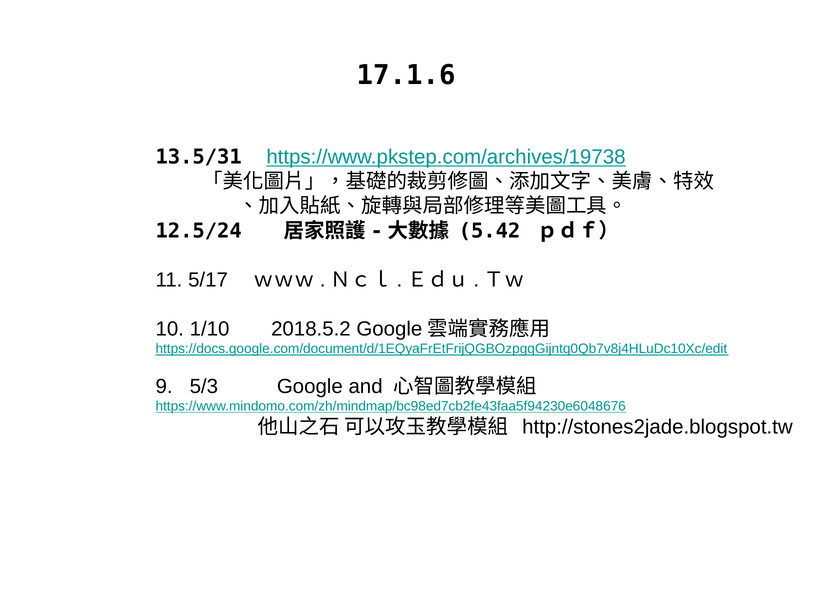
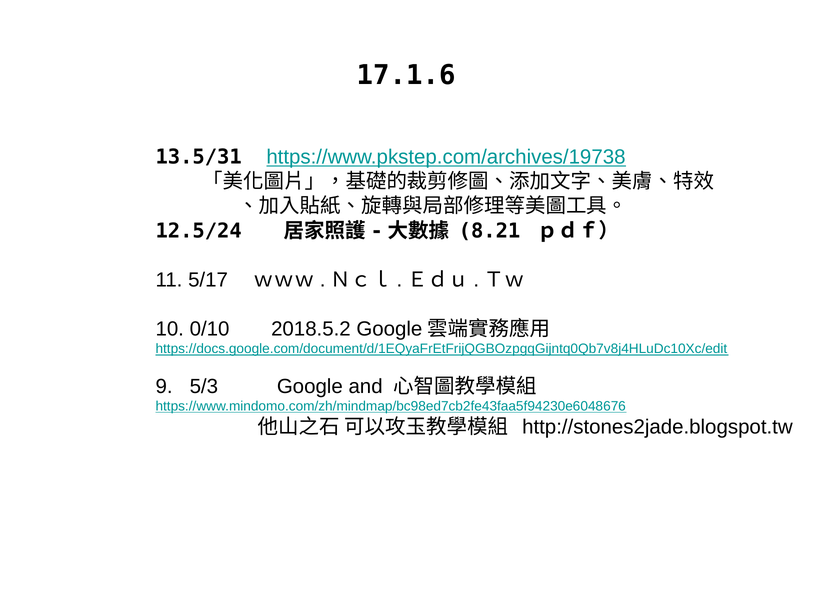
5.42: 5.42 -> 8.21 (489, 231)
1/10: 1/10 -> 0/10 (210, 329)
